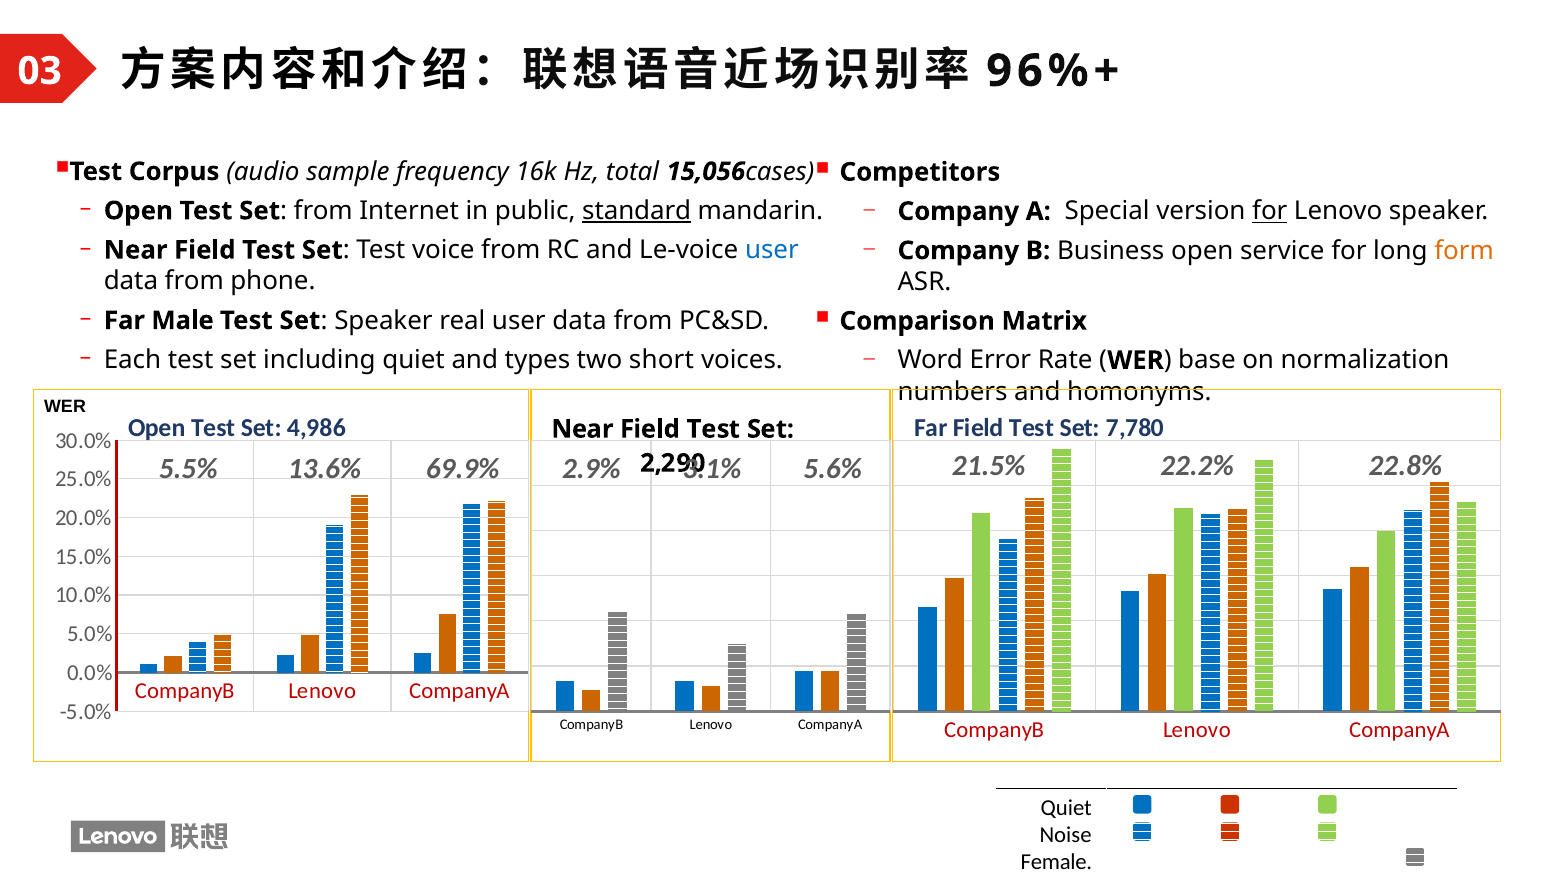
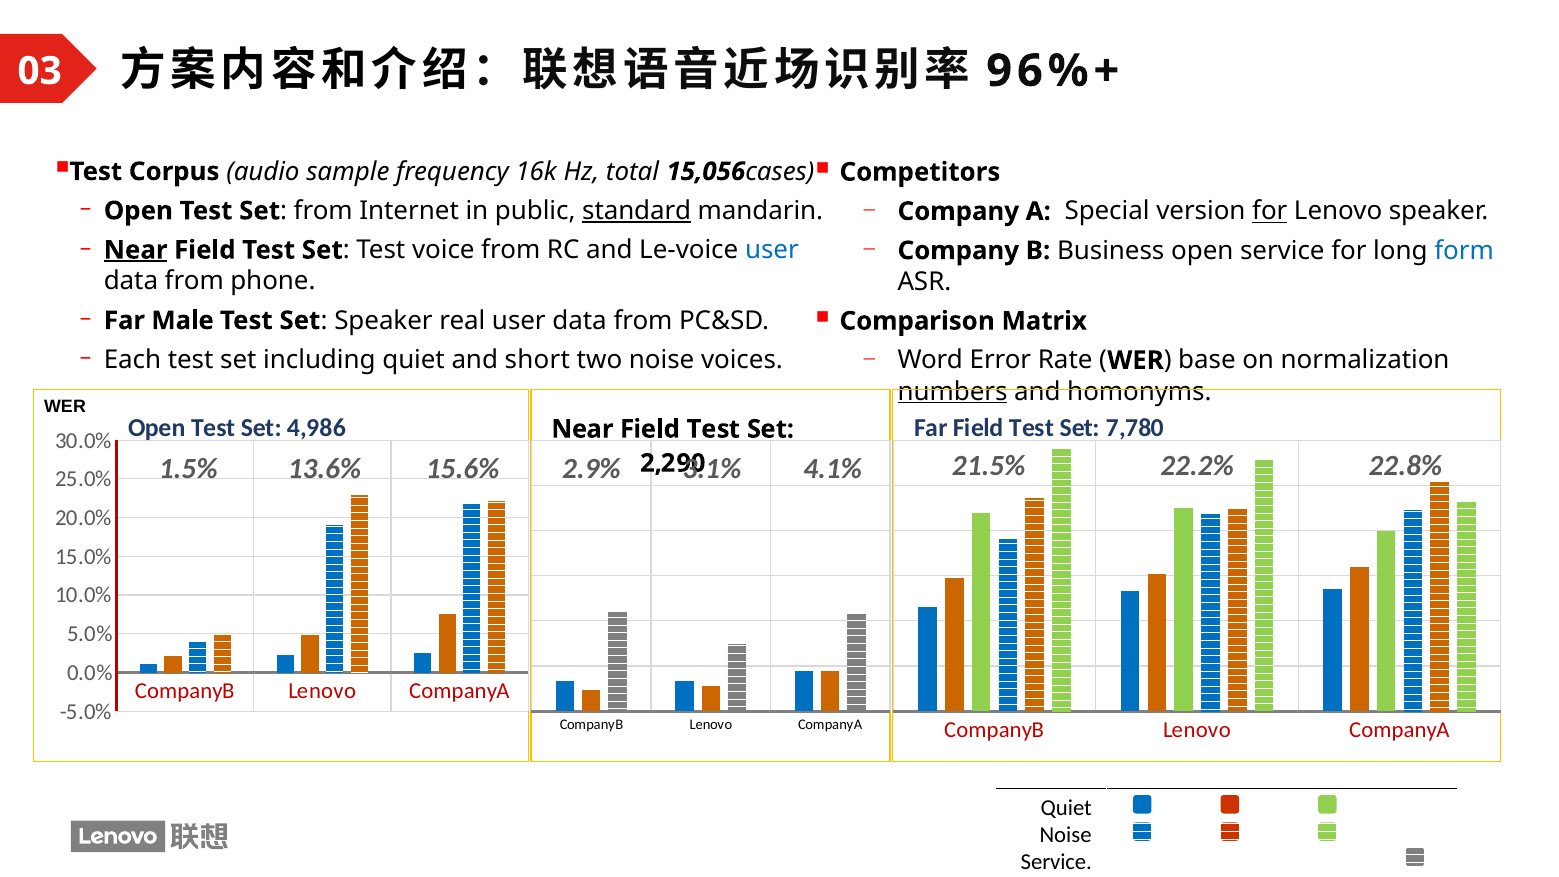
Near underline: none -> present (136, 250)
form colour: orange -> blue (1464, 251)
and types: types -> short (537, 360)
two short: short -> noise (662, 360)
numbers underline: none -> present (953, 391)
5.5%: 5.5% -> 1.5% (188, 468)
69.9%: 69.9% -> 15.6% (463, 468)
5.6%: 5.6% -> 4.1% (833, 468)
Female: Female -> Service (1056, 862)
